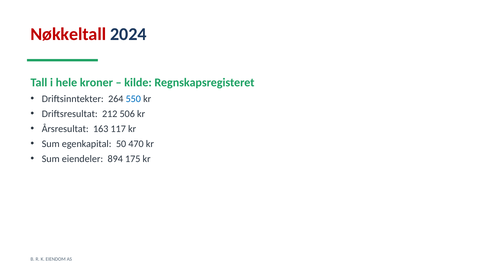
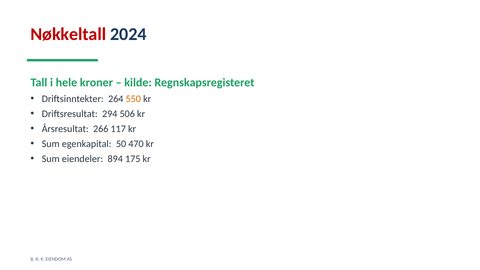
550 colour: blue -> orange (133, 99)
212: 212 -> 294 (110, 114)
163: 163 -> 266 (101, 129)
